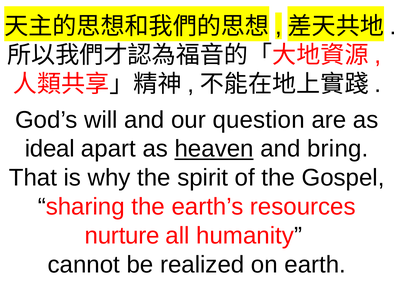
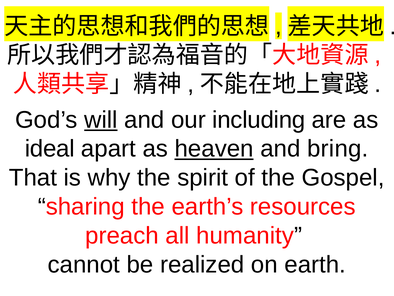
will underline: none -> present (101, 120)
question: question -> including (259, 120)
nurture: nurture -> preach (122, 235)
